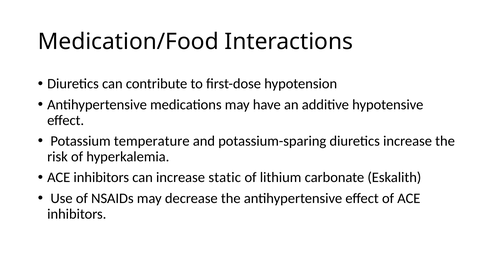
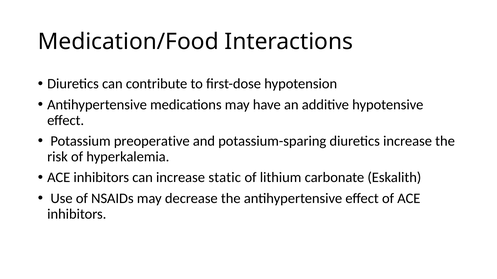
temperature: temperature -> preoperative (152, 141)
